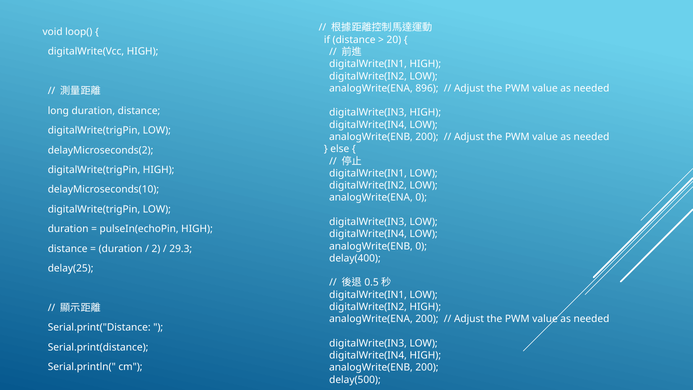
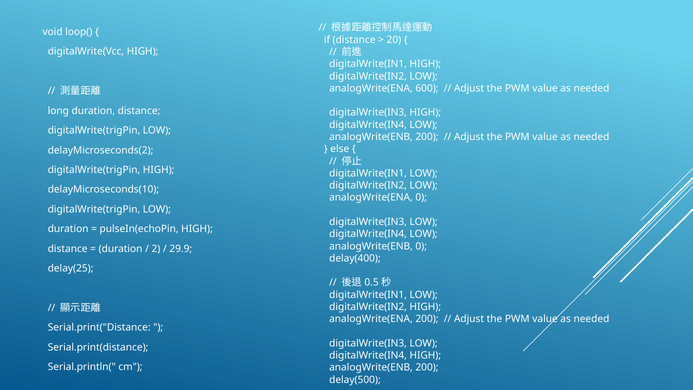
896: 896 -> 600 (427, 88)
29.3: 29.3 -> 29.9 (181, 249)
